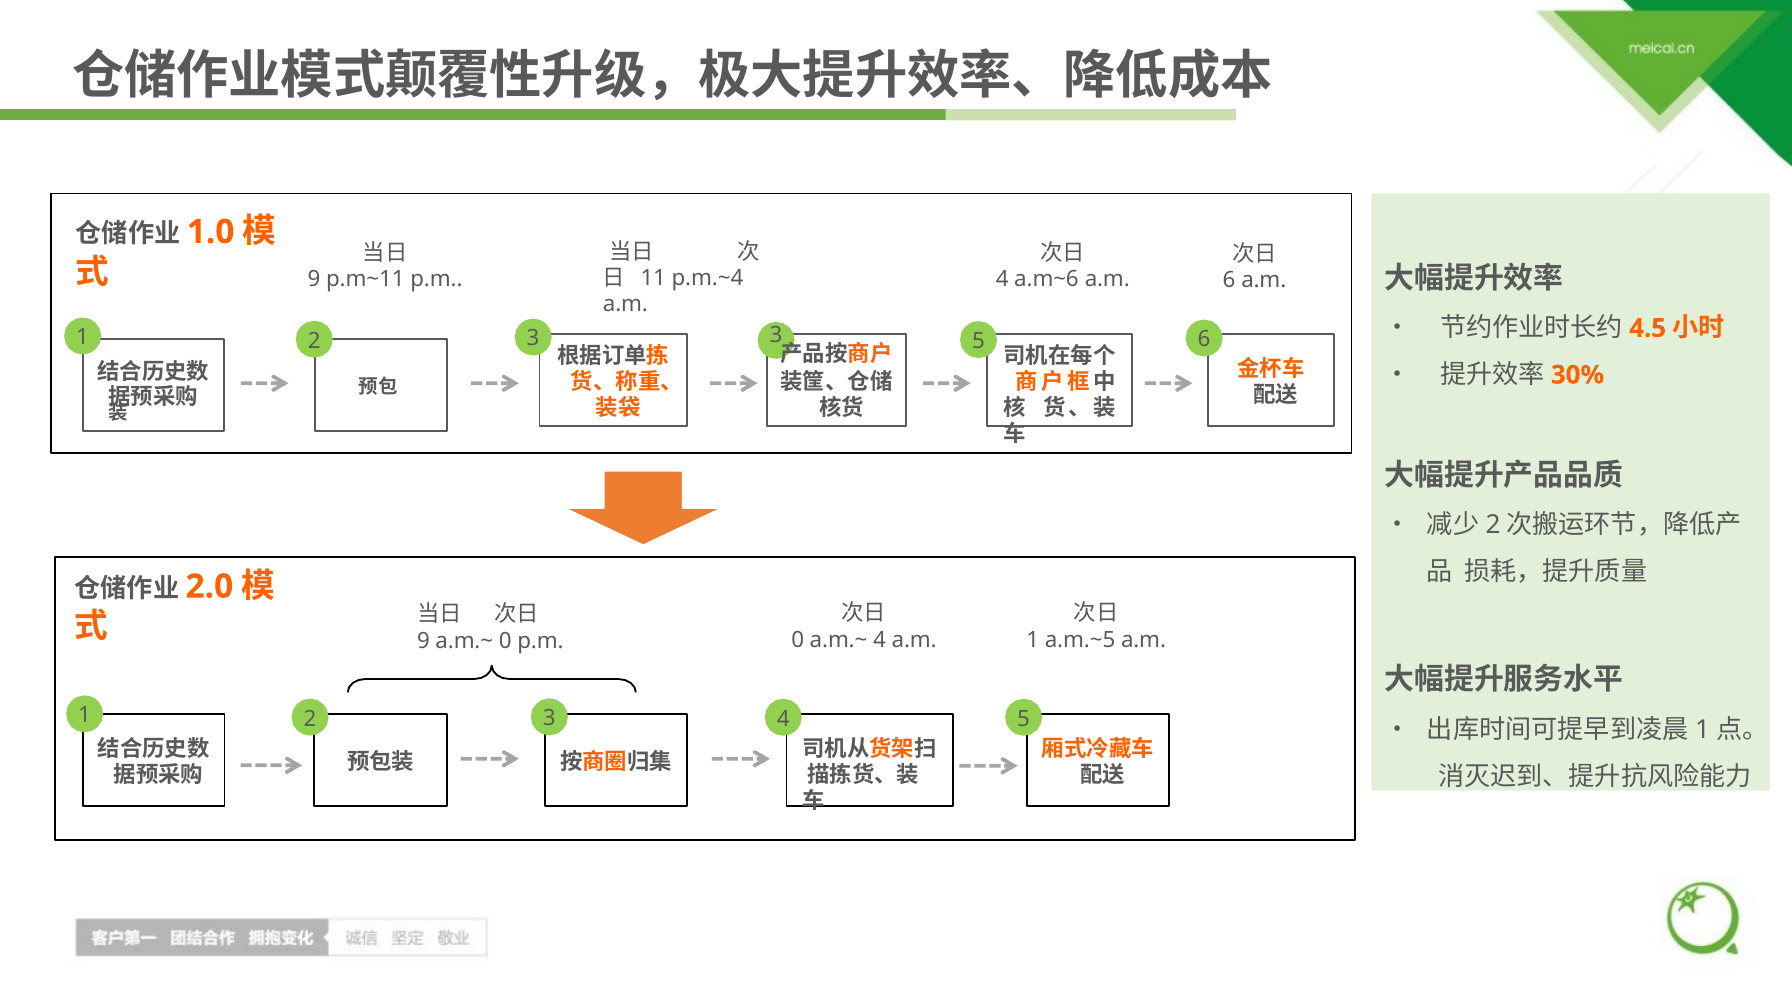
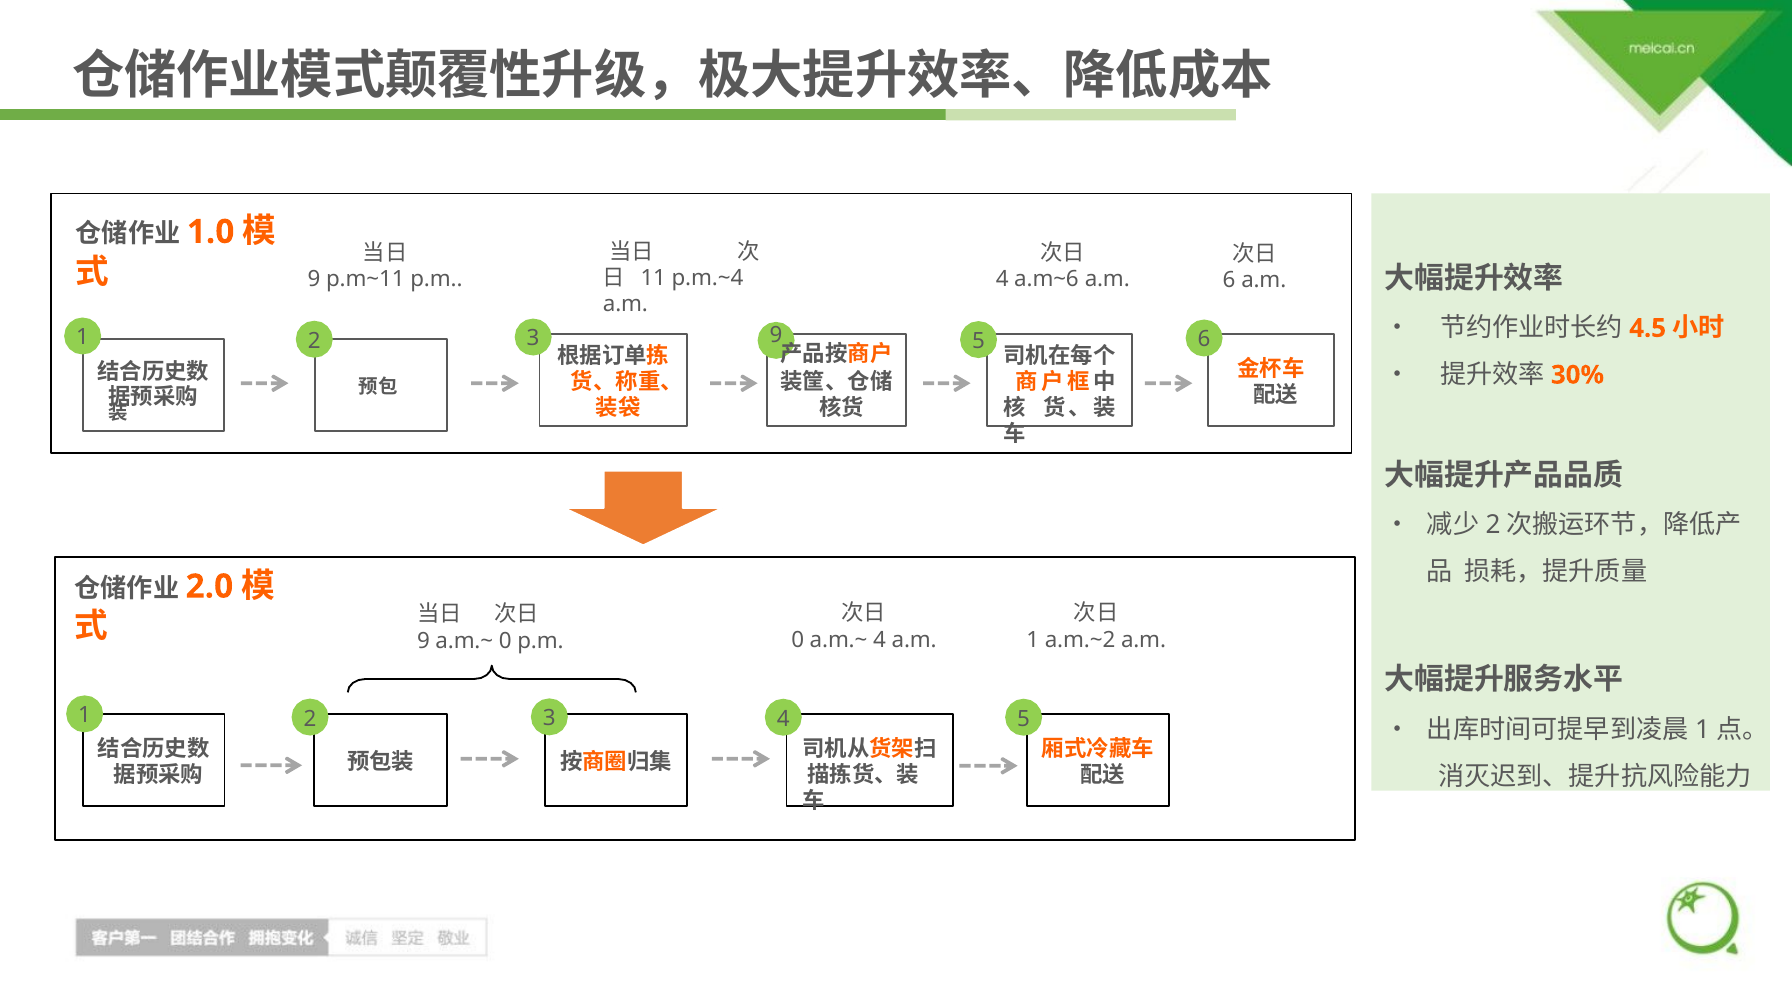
3 3: 3 -> 9 (776, 335)
a.m.~5: a.m.~5 -> a.m.~2 (1080, 640)
